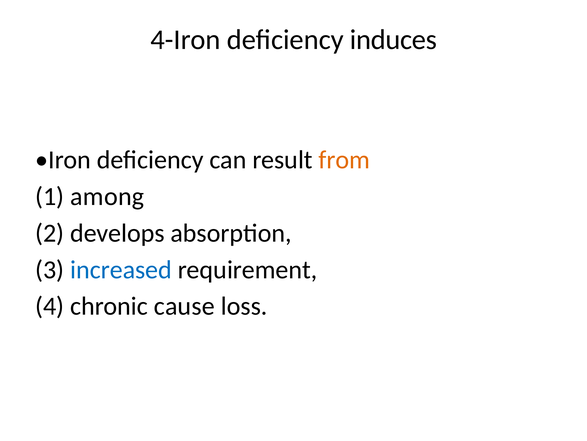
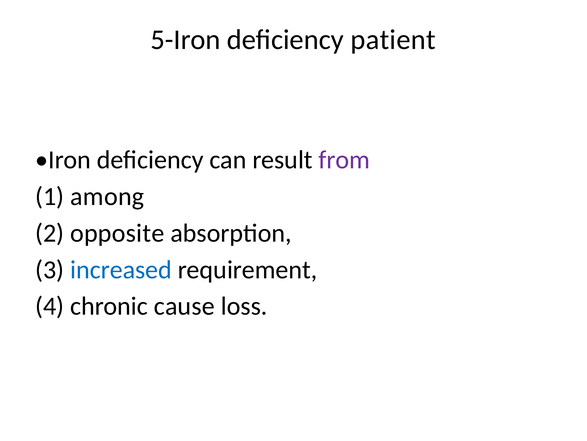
4-Iron: 4-Iron -> 5-Iron (186, 40)
induces: induces -> patient (393, 40)
from colour: orange -> purple (344, 160)
develops: develops -> opposite (117, 233)
